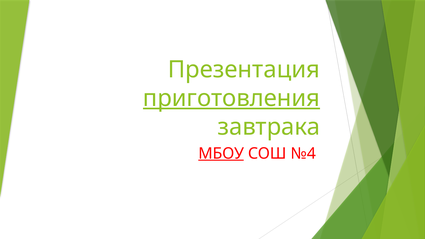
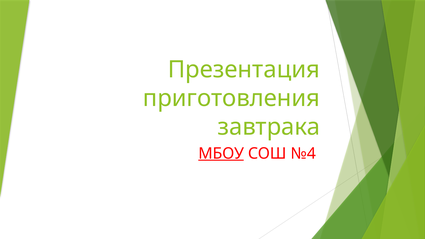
приготовления underline: present -> none (232, 98)
